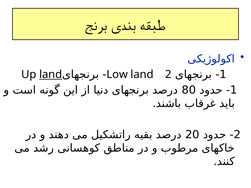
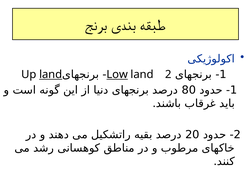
Low underline: none -> present (117, 75)
